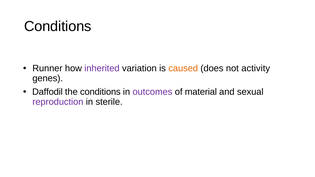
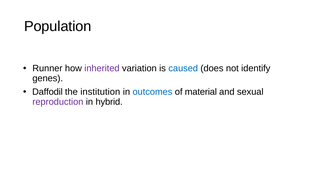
Conditions: Conditions -> Population (58, 26)
caused colour: orange -> blue (183, 68)
activity: activity -> identify (256, 68)
the conditions: conditions -> institution (100, 92)
outcomes colour: purple -> blue (152, 92)
sterile: sterile -> hybrid (109, 102)
